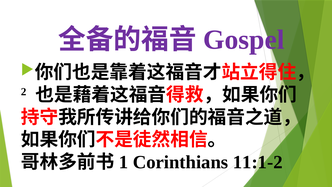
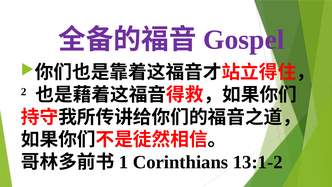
11:1-2: 11:1-2 -> 13:1-2 (258, 162)
